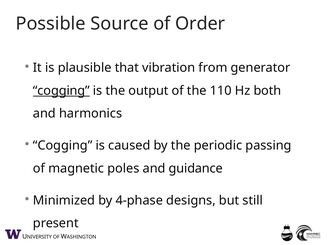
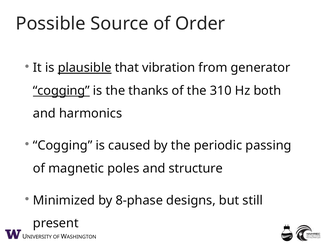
plausible underline: none -> present (85, 68)
output: output -> thanks (148, 91)
110: 110 -> 310 (221, 91)
guidance: guidance -> structure (196, 169)
4-phase: 4-phase -> 8-phase (139, 201)
